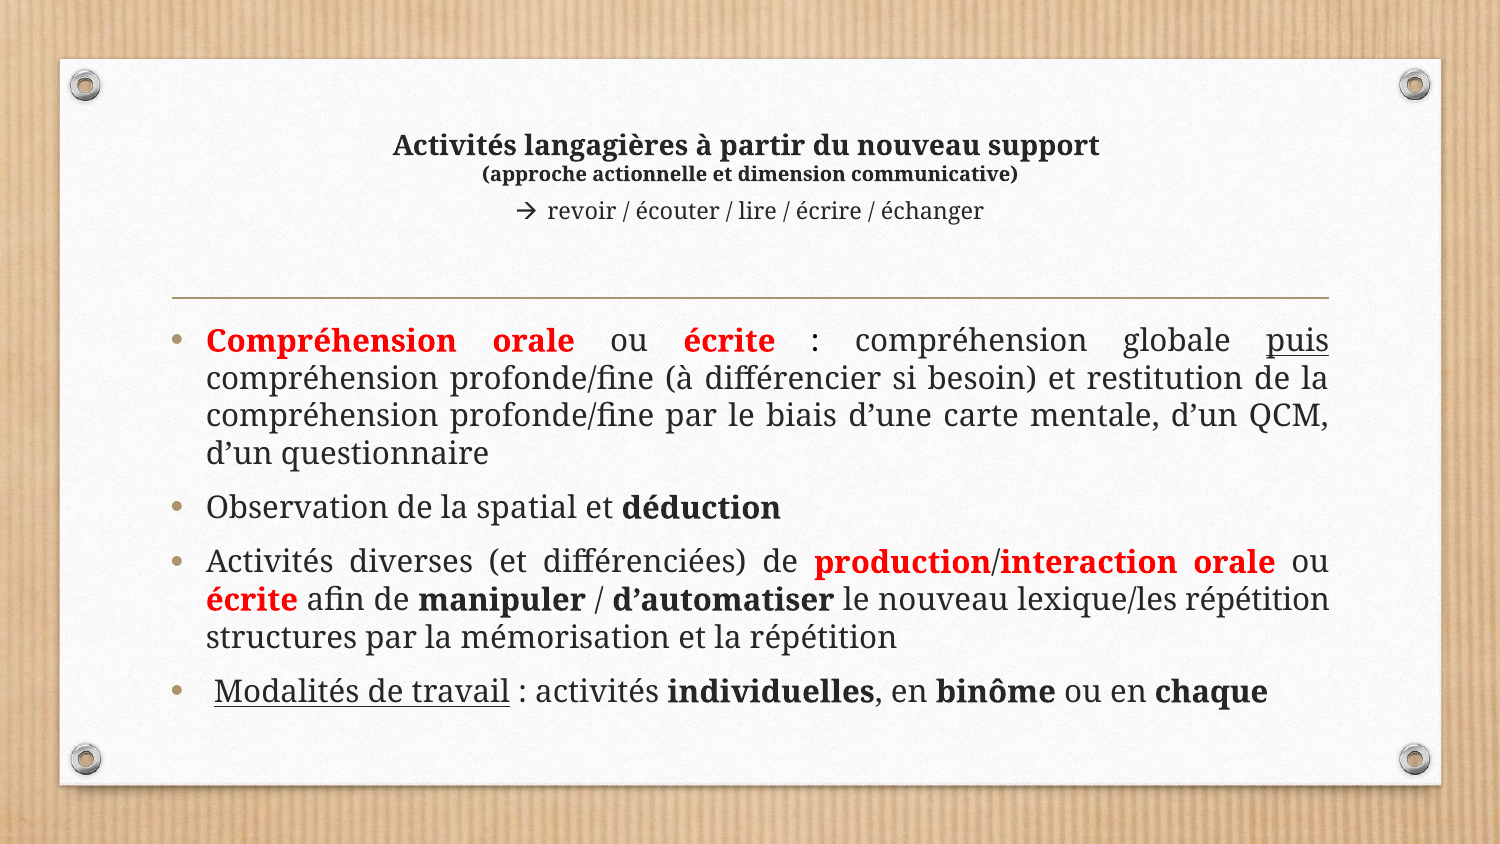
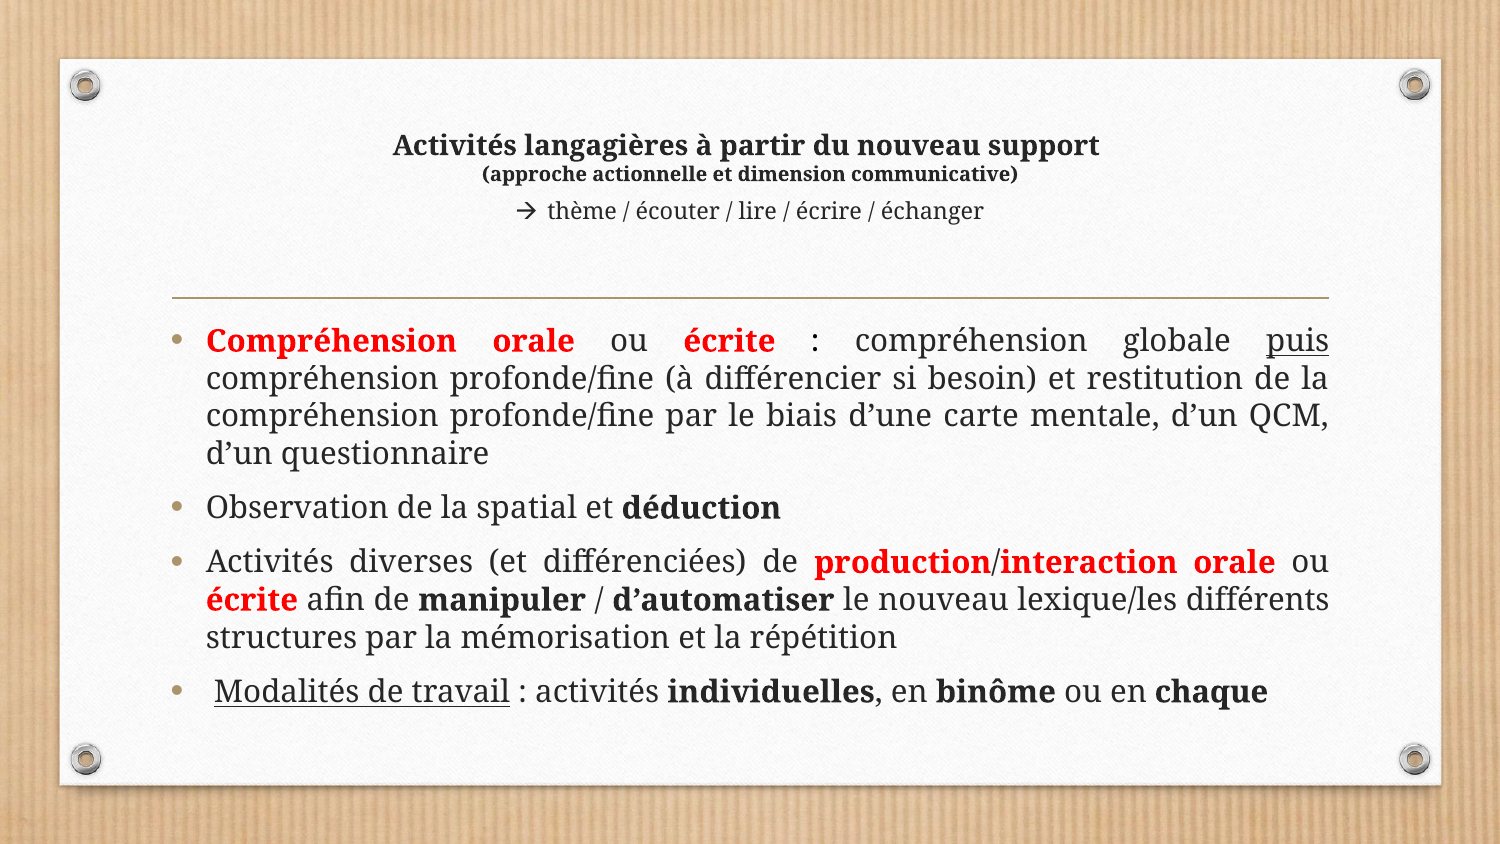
revoir: revoir -> thème (582, 212)
lexique/les répétition: répétition -> différents (1258, 600)
